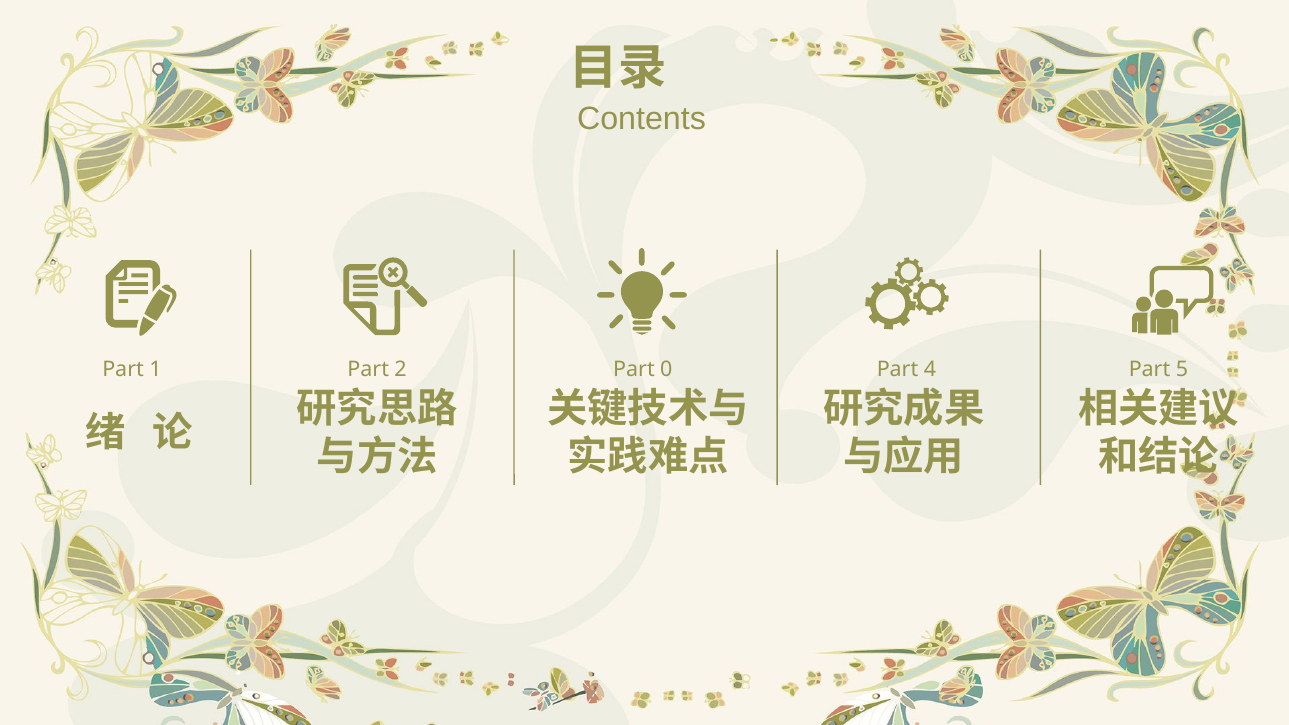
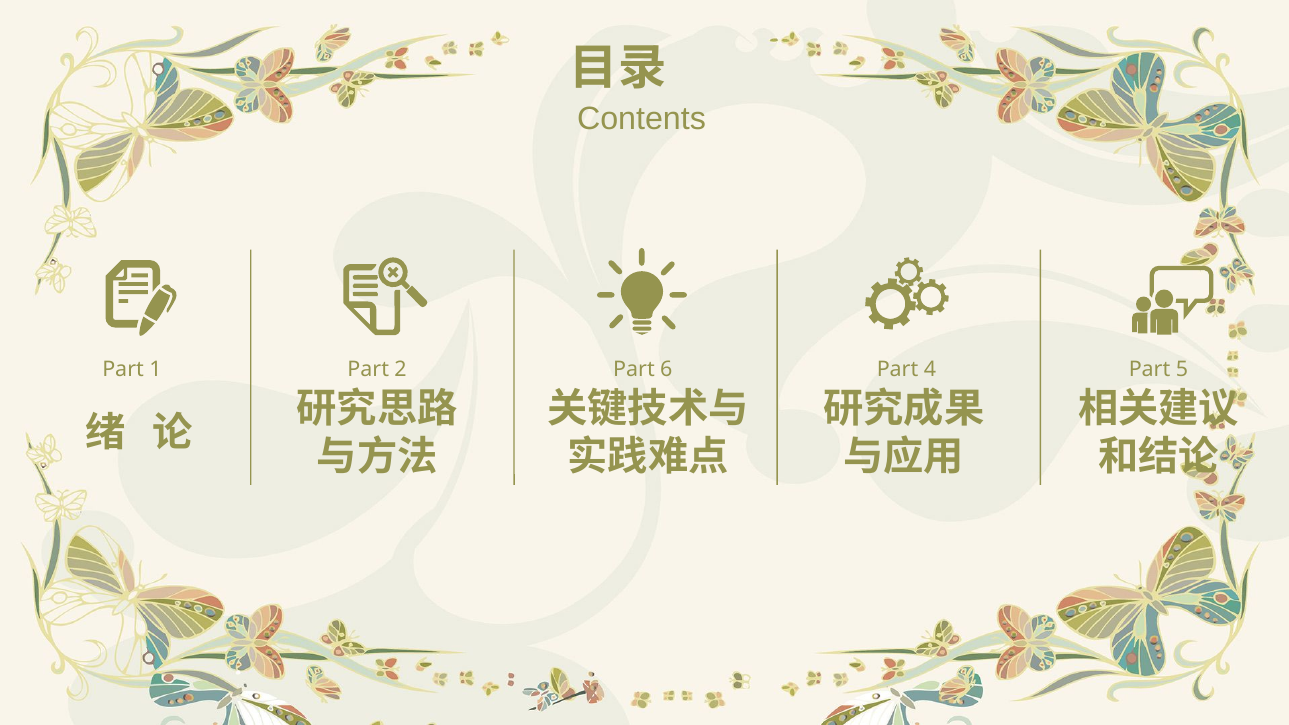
0: 0 -> 6 (666, 369)
